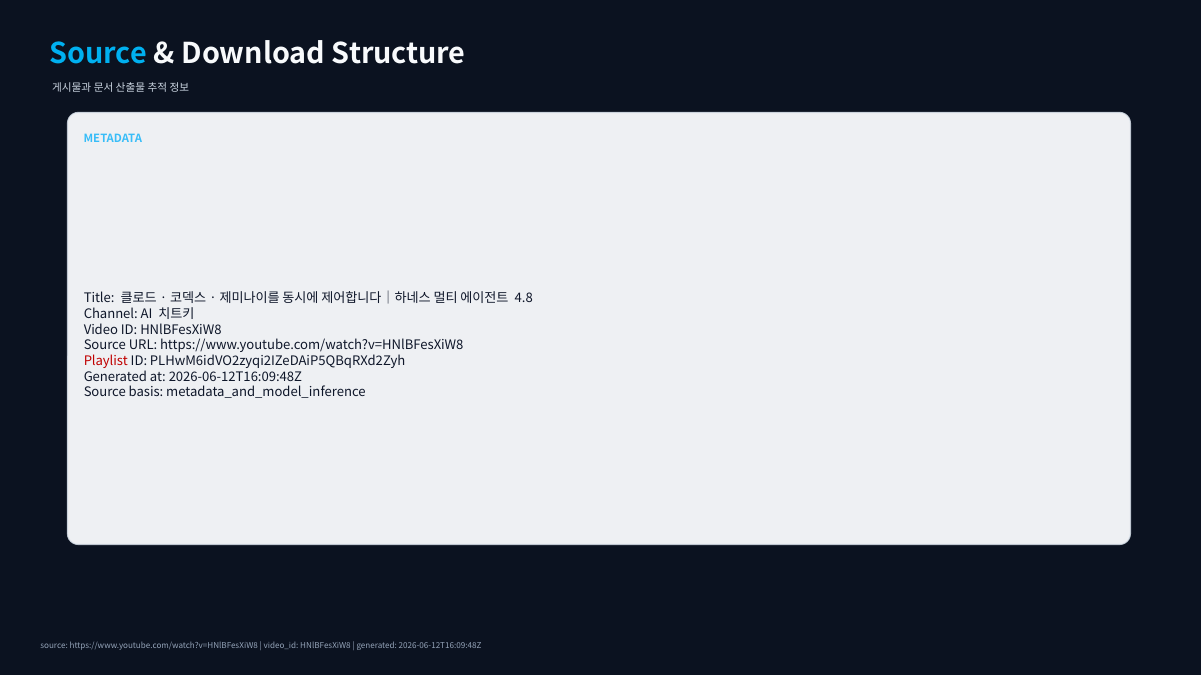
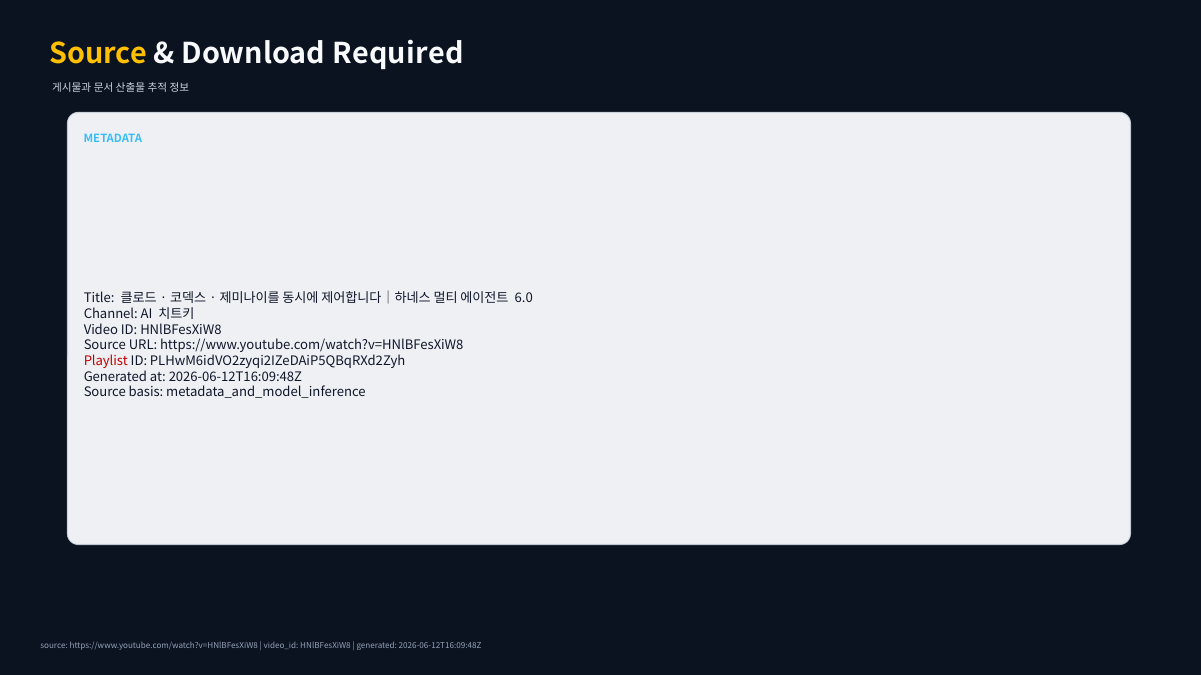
Source colour: light blue -> yellow (98, 54)
Structure: Structure -> Required (398, 54)
4.8: 4.8 -> 6.0 (524, 299)
